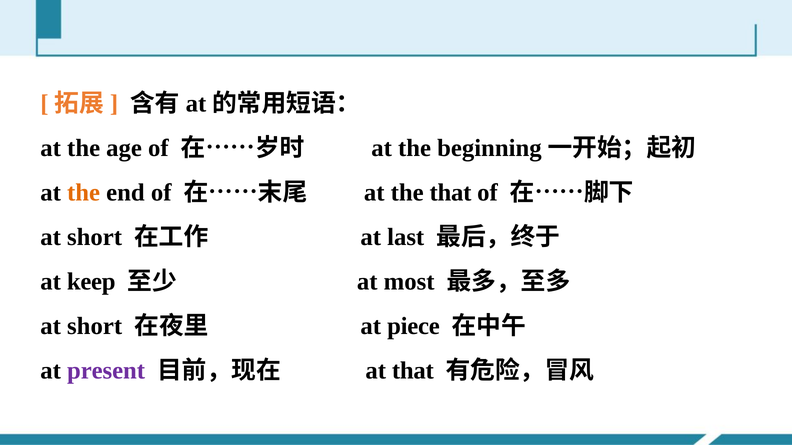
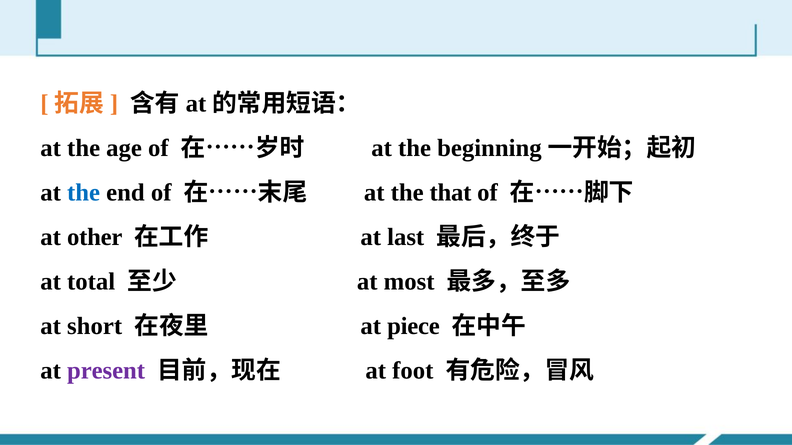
the colour: orange -> blue (84, 193)
short: short -> other (95, 237)
keep: keep -> total (91, 282)
at that: that -> foot (413, 371)
